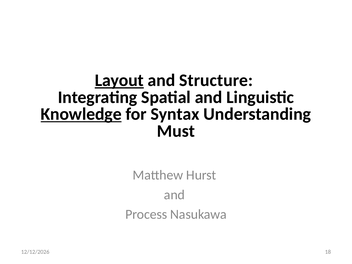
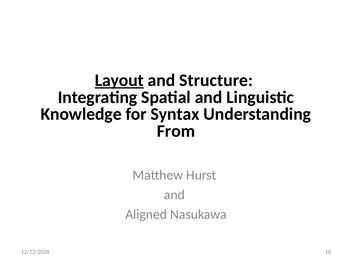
Knowledge underline: present -> none (81, 114)
Must: Must -> From (176, 131)
Process: Process -> Aligned (146, 214)
